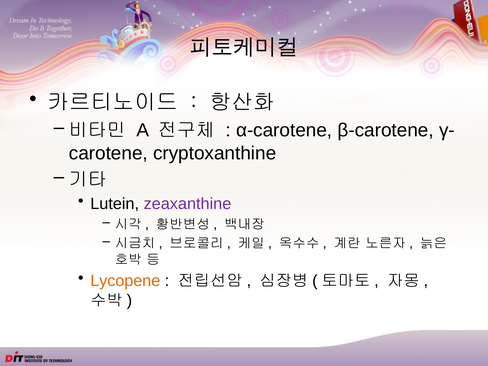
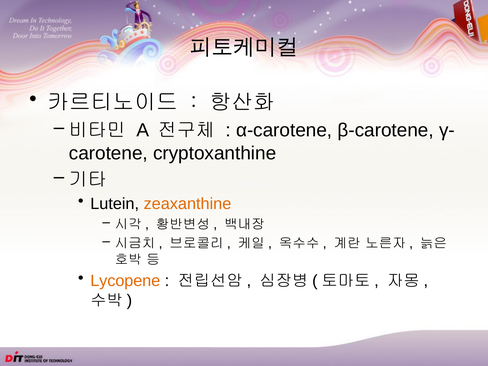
zeaxanthine colour: purple -> orange (187, 204)
